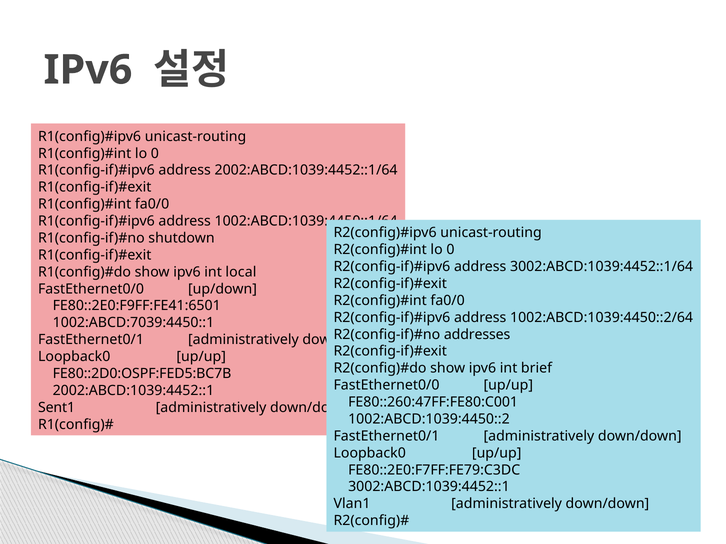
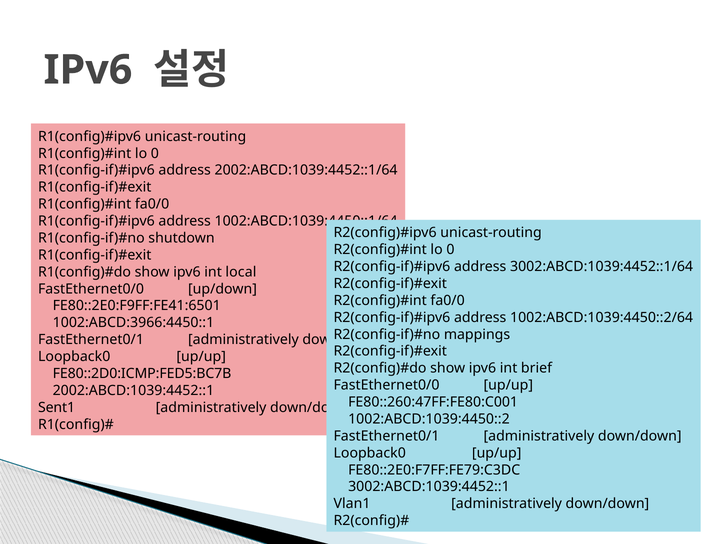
1002:ABCD:7039:4450::1: 1002:ABCD:7039:4450::1 -> 1002:ABCD:3966:4450::1 (133, 323)
addresses: addresses -> mappings (477, 335)
FE80::2D0:OSPF:FED5:BC7B: FE80::2D0:OSPF:FED5:BC7B -> FE80::2D0:ICMP:FED5:BC7B (142, 374)
